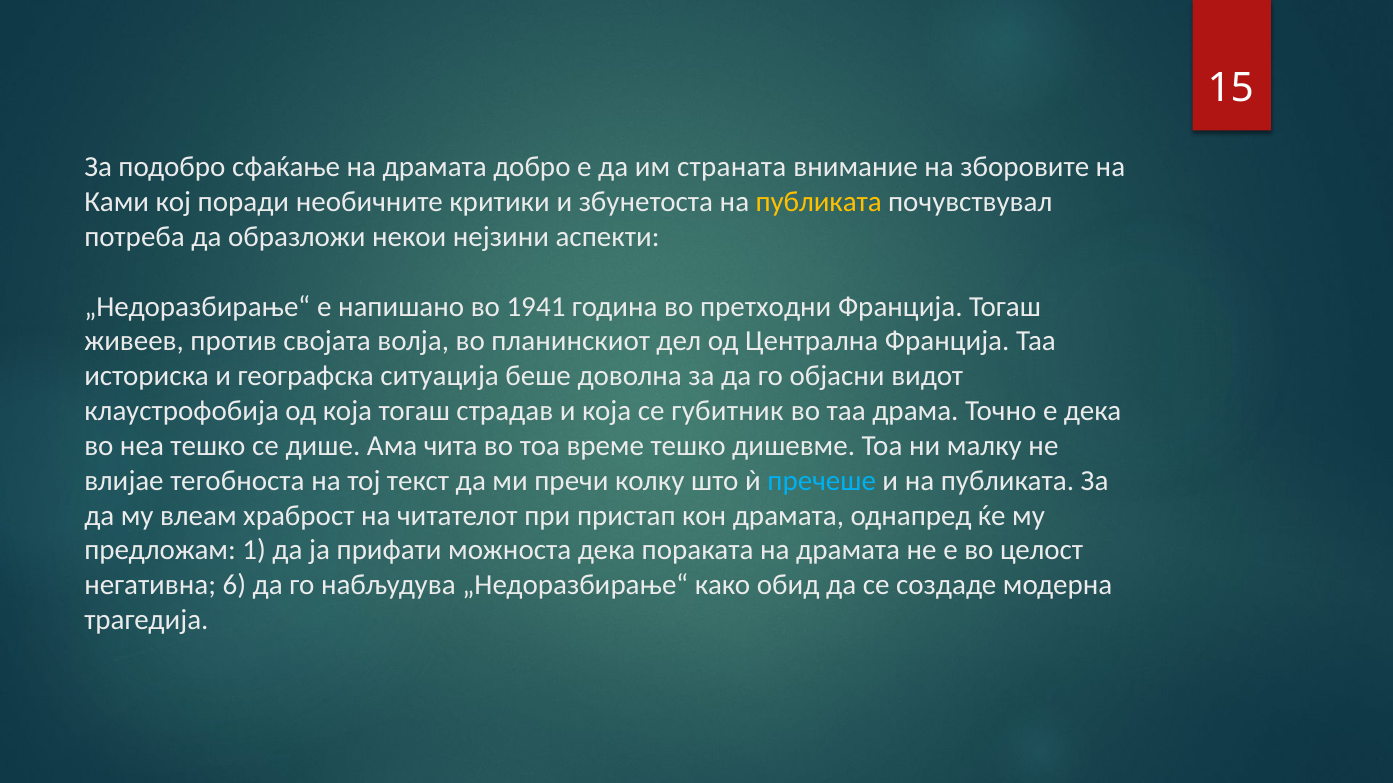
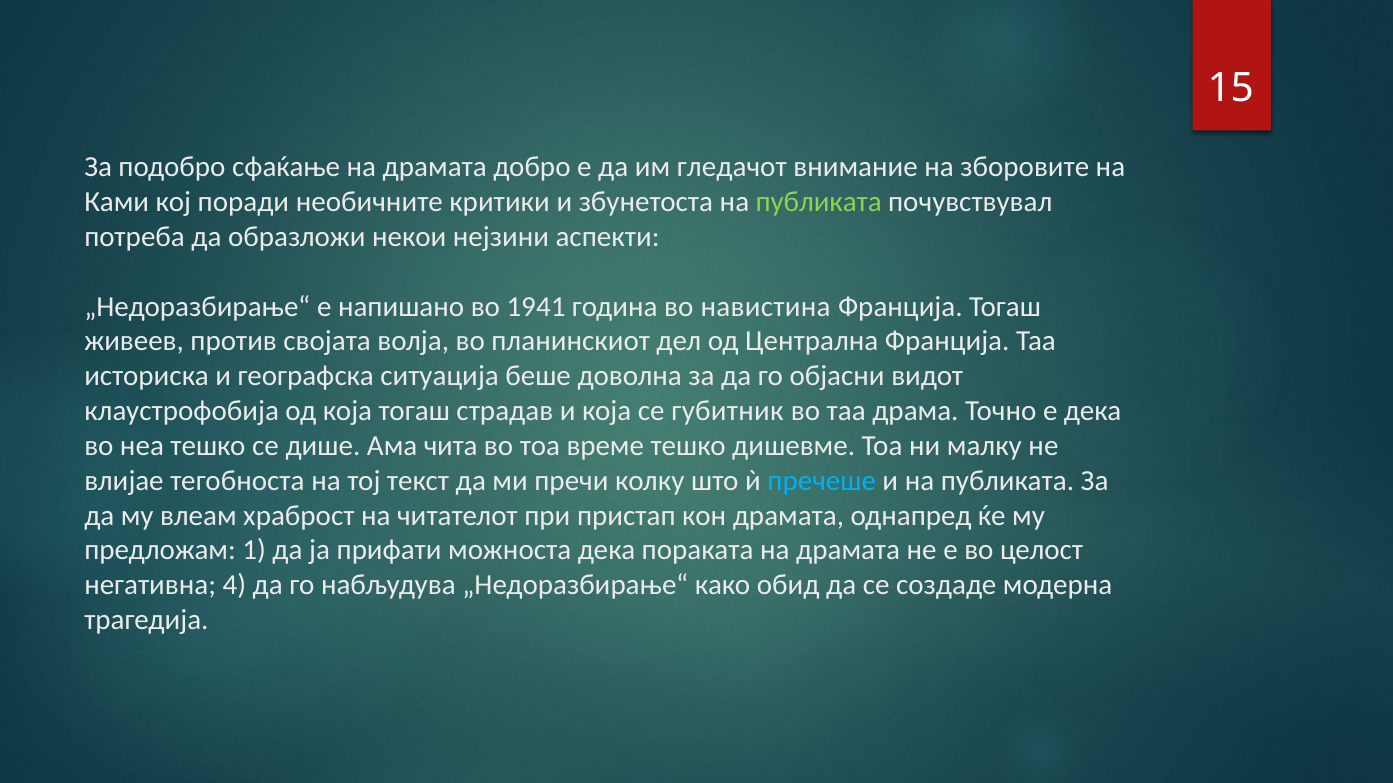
страната: страната -> гледачот (732, 167)
публиката colour: yellow -> light green (819, 202)
претходни: претходни -> навистина (766, 307)
6: 6 -> 4 (234, 585)
